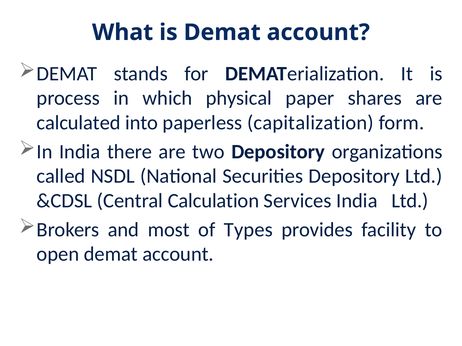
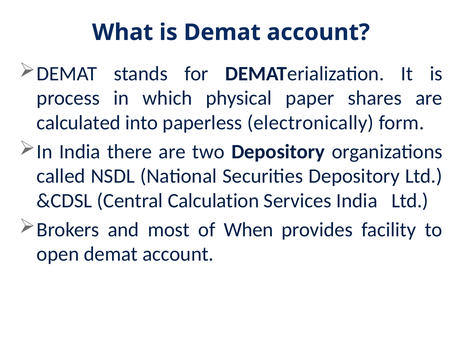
capitalization: capitalization -> electronically (310, 123)
Types: Types -> When (248, 230)
